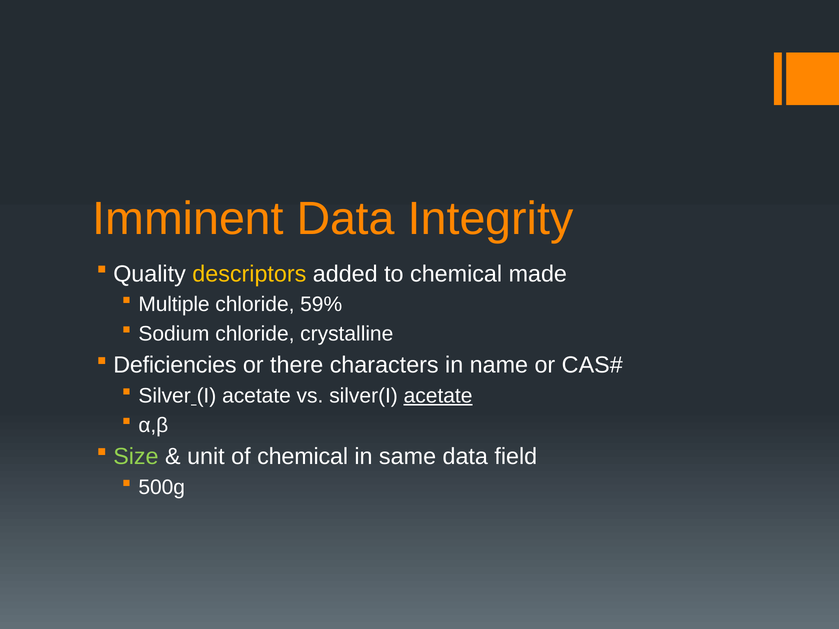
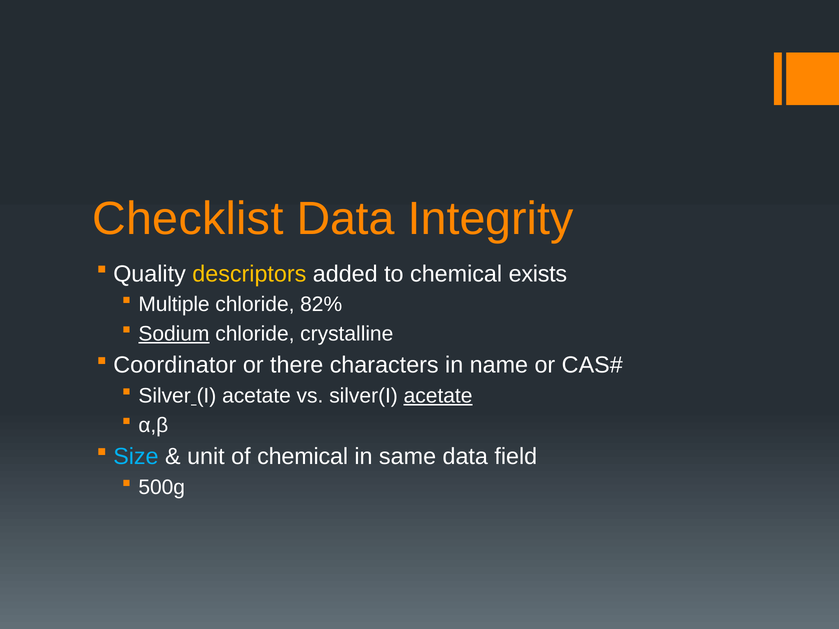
Imminent: Imminent -> Checklist (188, 219)
made: made -> exists (538, 274)
59%: 59% -> 82% (321, 305)
Sodium underline: none -> present (174, 334)
Deficiencies: Deficiencies -> Coordinator (175, 365)
Size colour: light green -> light blue (136, 457)
